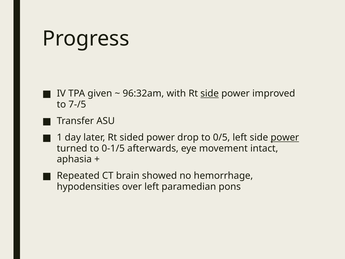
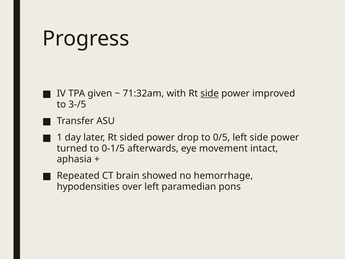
96:32am: 96:32am -> 71:32am (143, 93)
7-/5: 7-/5 -> 3-/5 (77, 104)
power underline: present -> none (285, 137)
